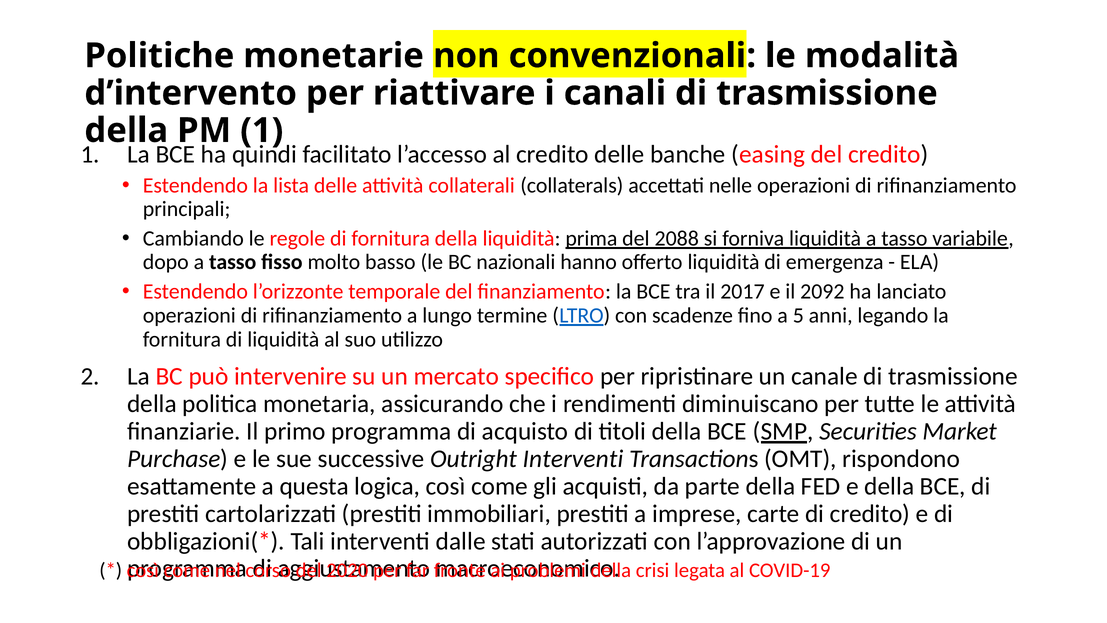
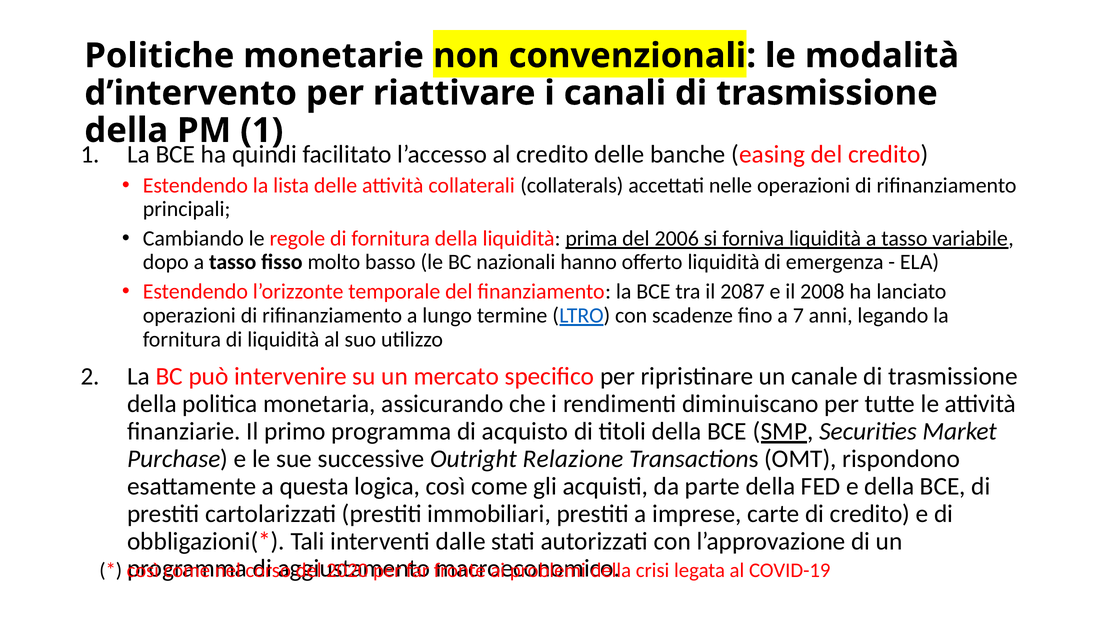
2088: 2088 -> 2006 (677, 238)
2017: 2017 -> 2087 (742, 292)
2092: 2092 -> 2008 (822, 292)
5: 5 -> 7 (798, 315)
Outright Interventi: Interventi -> Relazione (573, 459)
